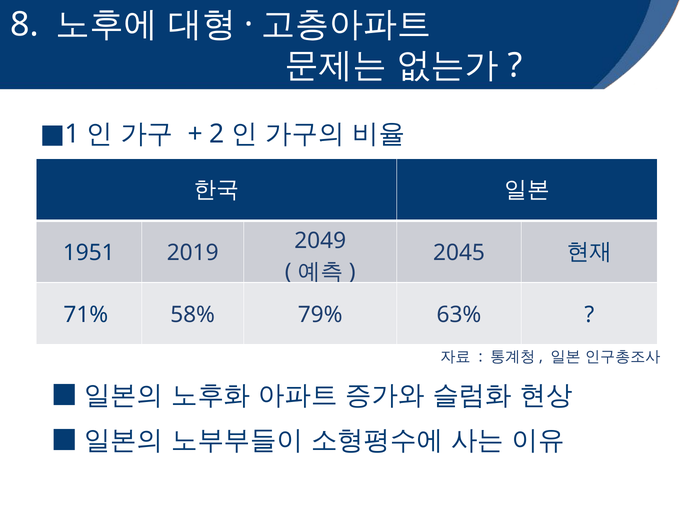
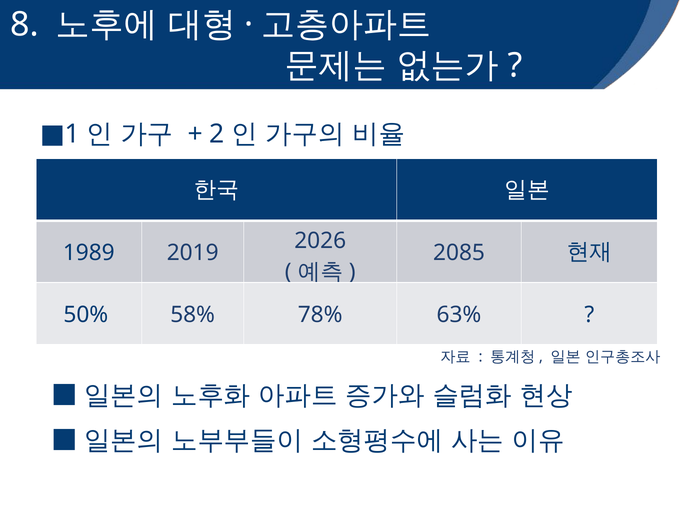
2049: 2049 -> 2026 (320, 241)
1951: 1951 -> 1989 (89, 253)
2045: 2045 -> 2085 (459, 253)
71%: 71% -> 50% (86, 315)
79%: 79% -> 78% (320, 315)
